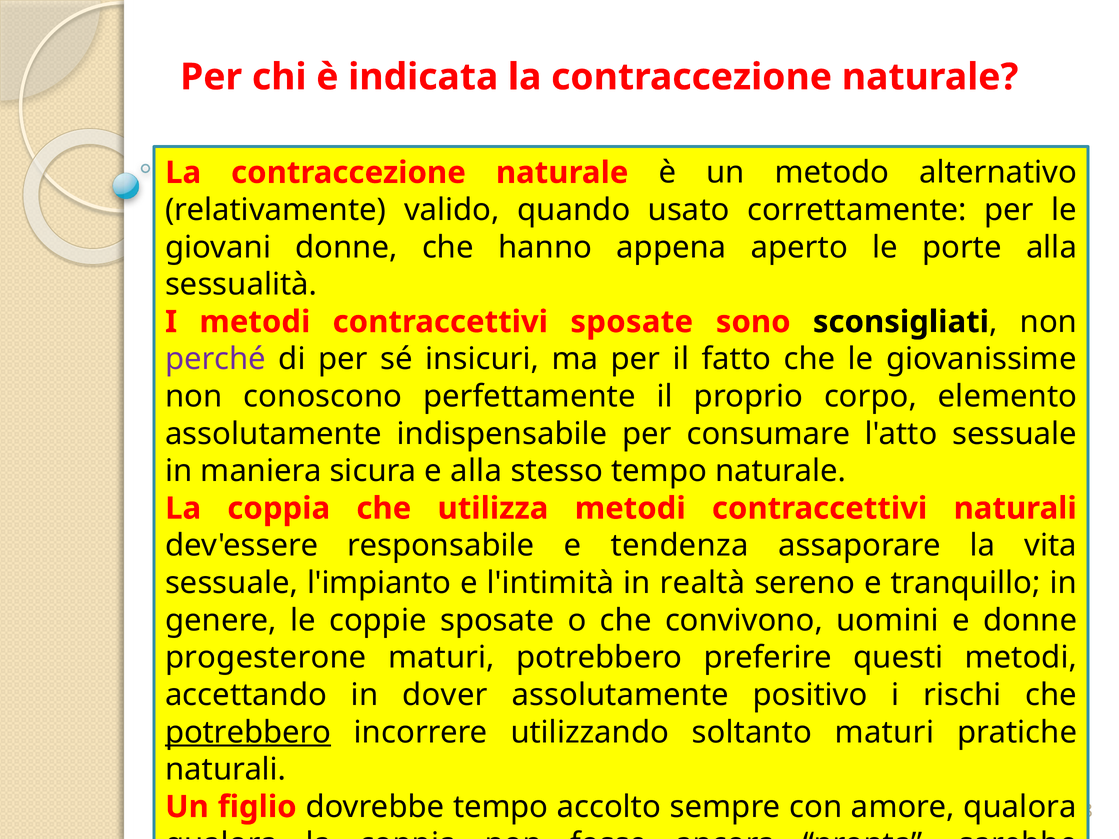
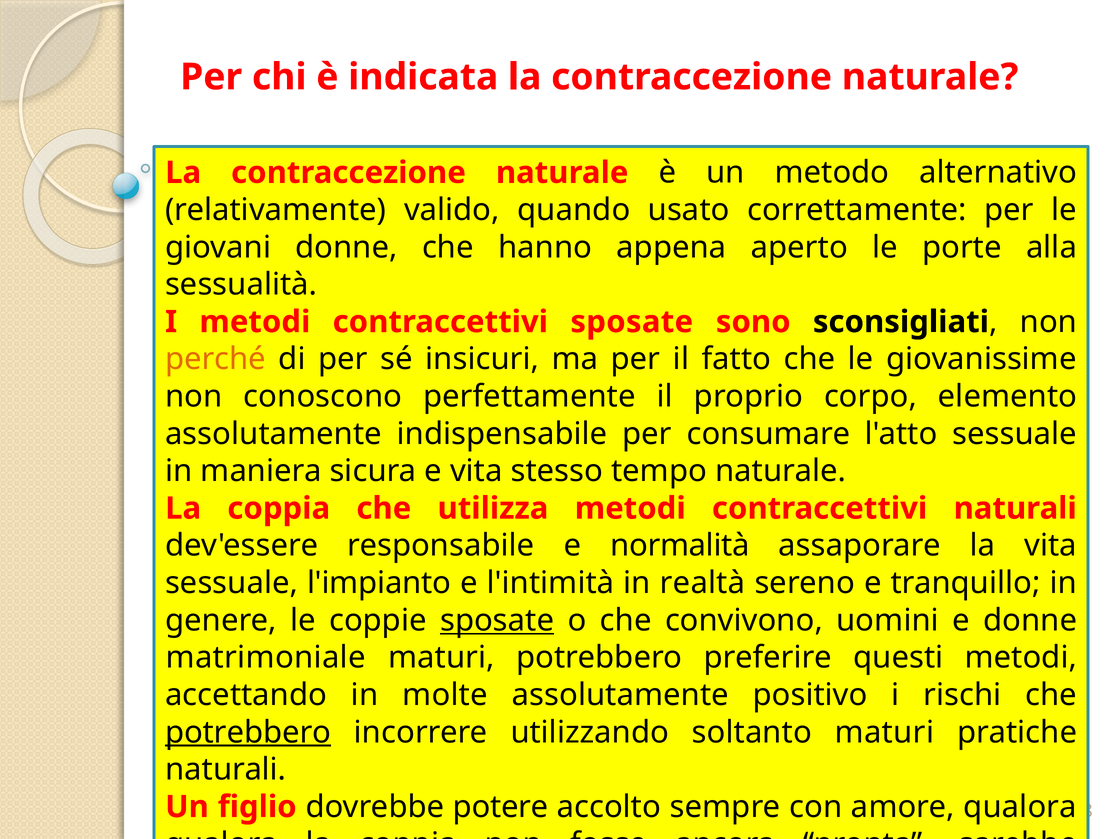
perché colour: purple -> orange (215, 359)
e alla: alla -> vita (476, 471)
tendenza: tendenza -> normalità (680, 546)
sposate underline: none -> present (497, 621)
progesterone: progesterone -> matrimoniale (266, 658)
dover: dover -> molte (445, 695)
dovrebbe tempo: tempo -> potere (501, 807)
